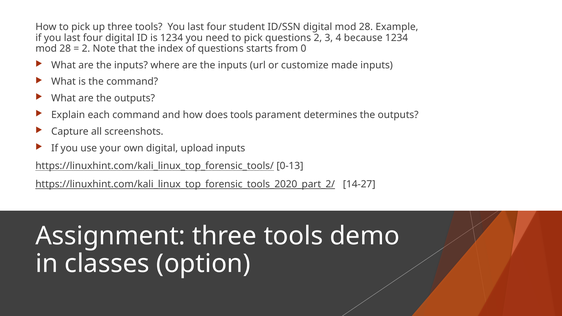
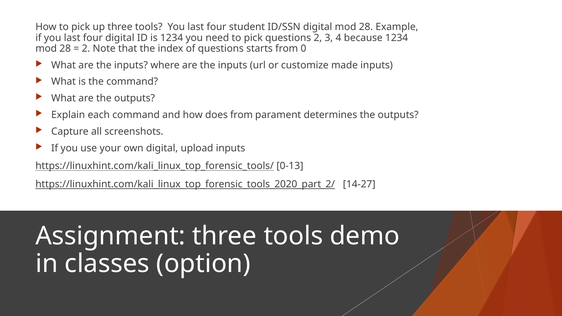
does tools: tools -> from (242, 115)
